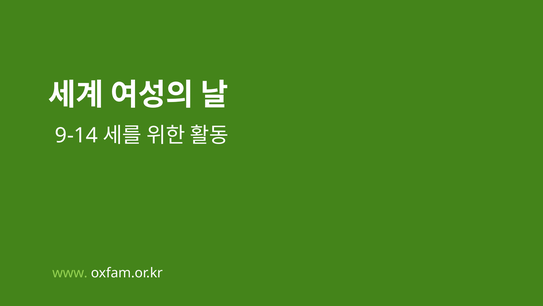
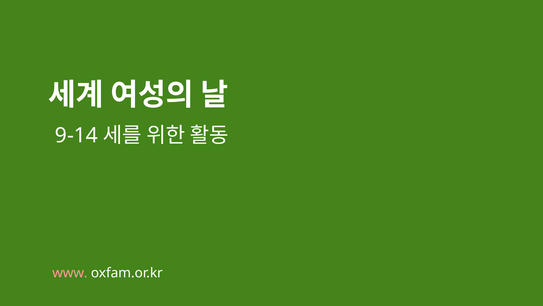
www colour: light green -> pink (70, 272)
